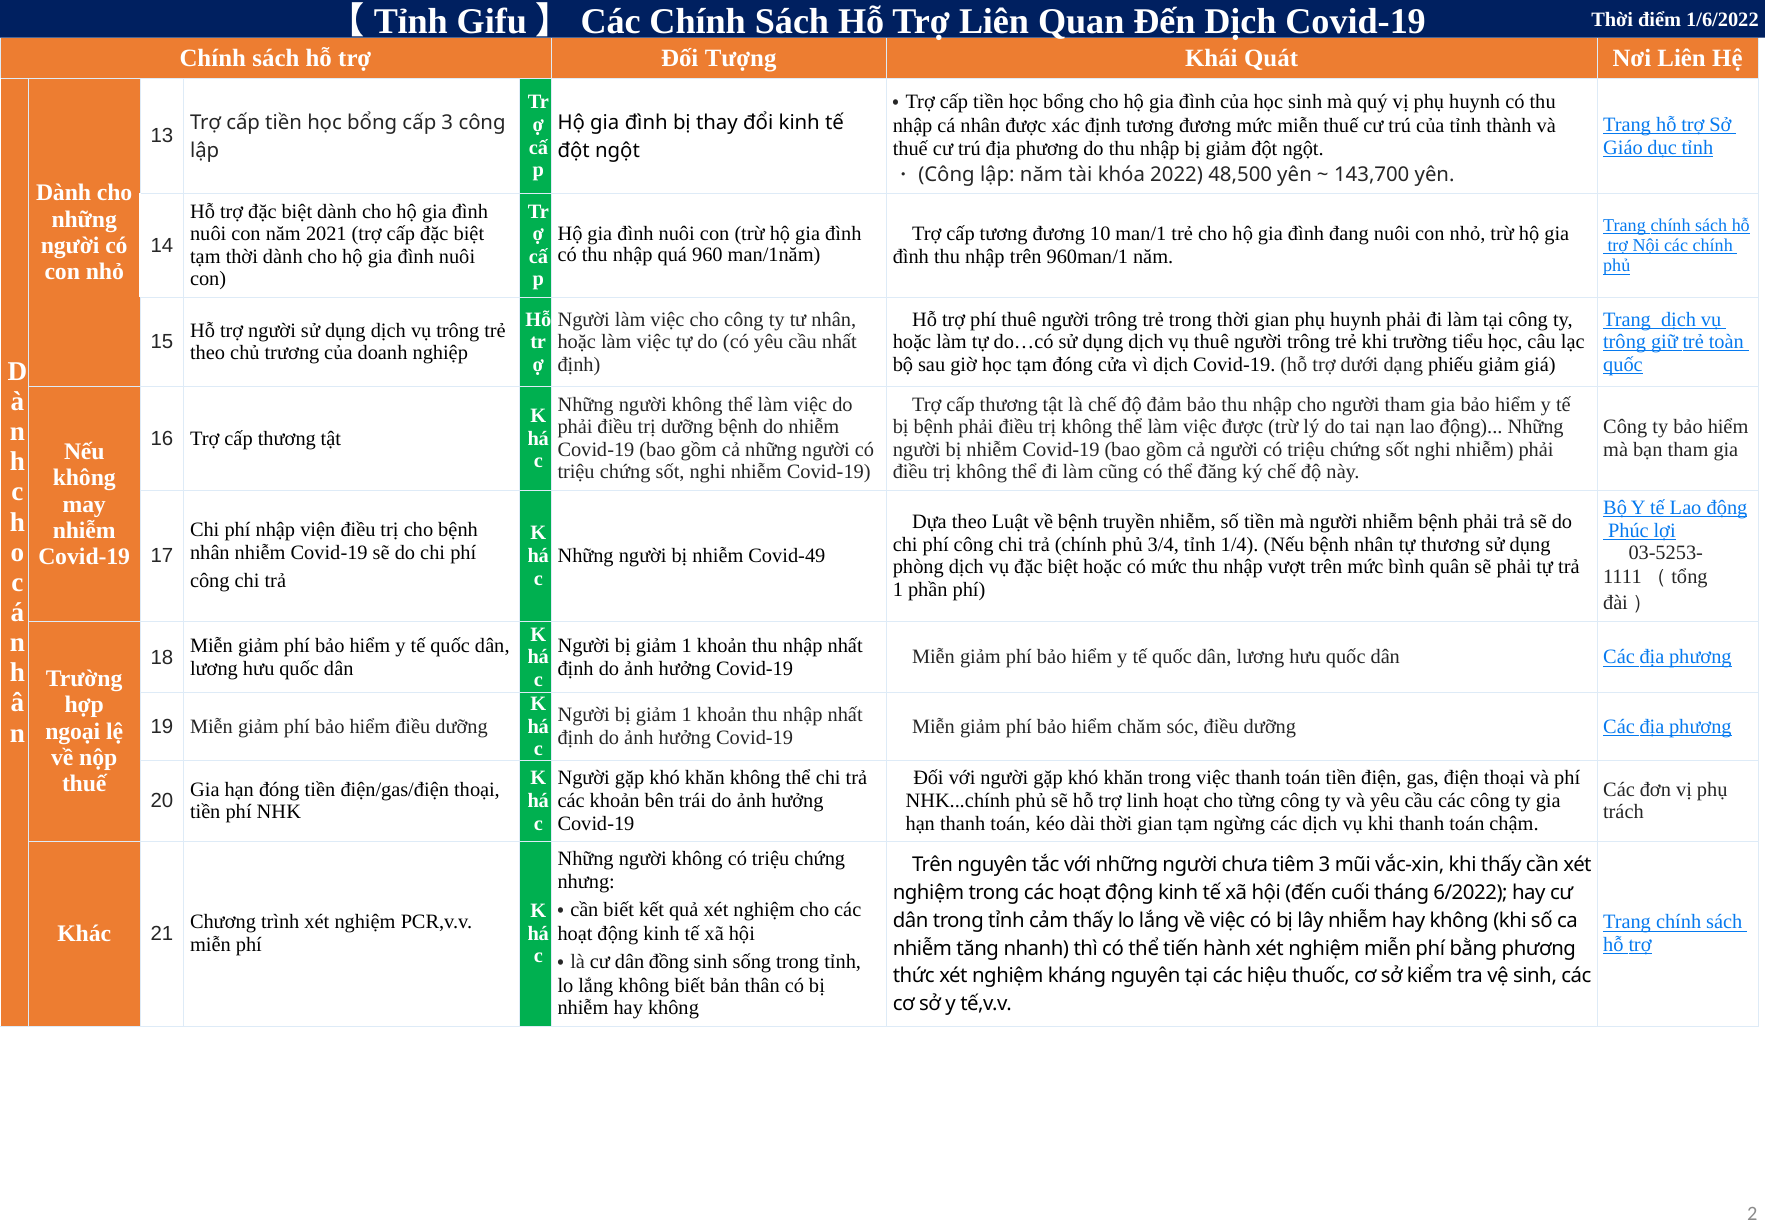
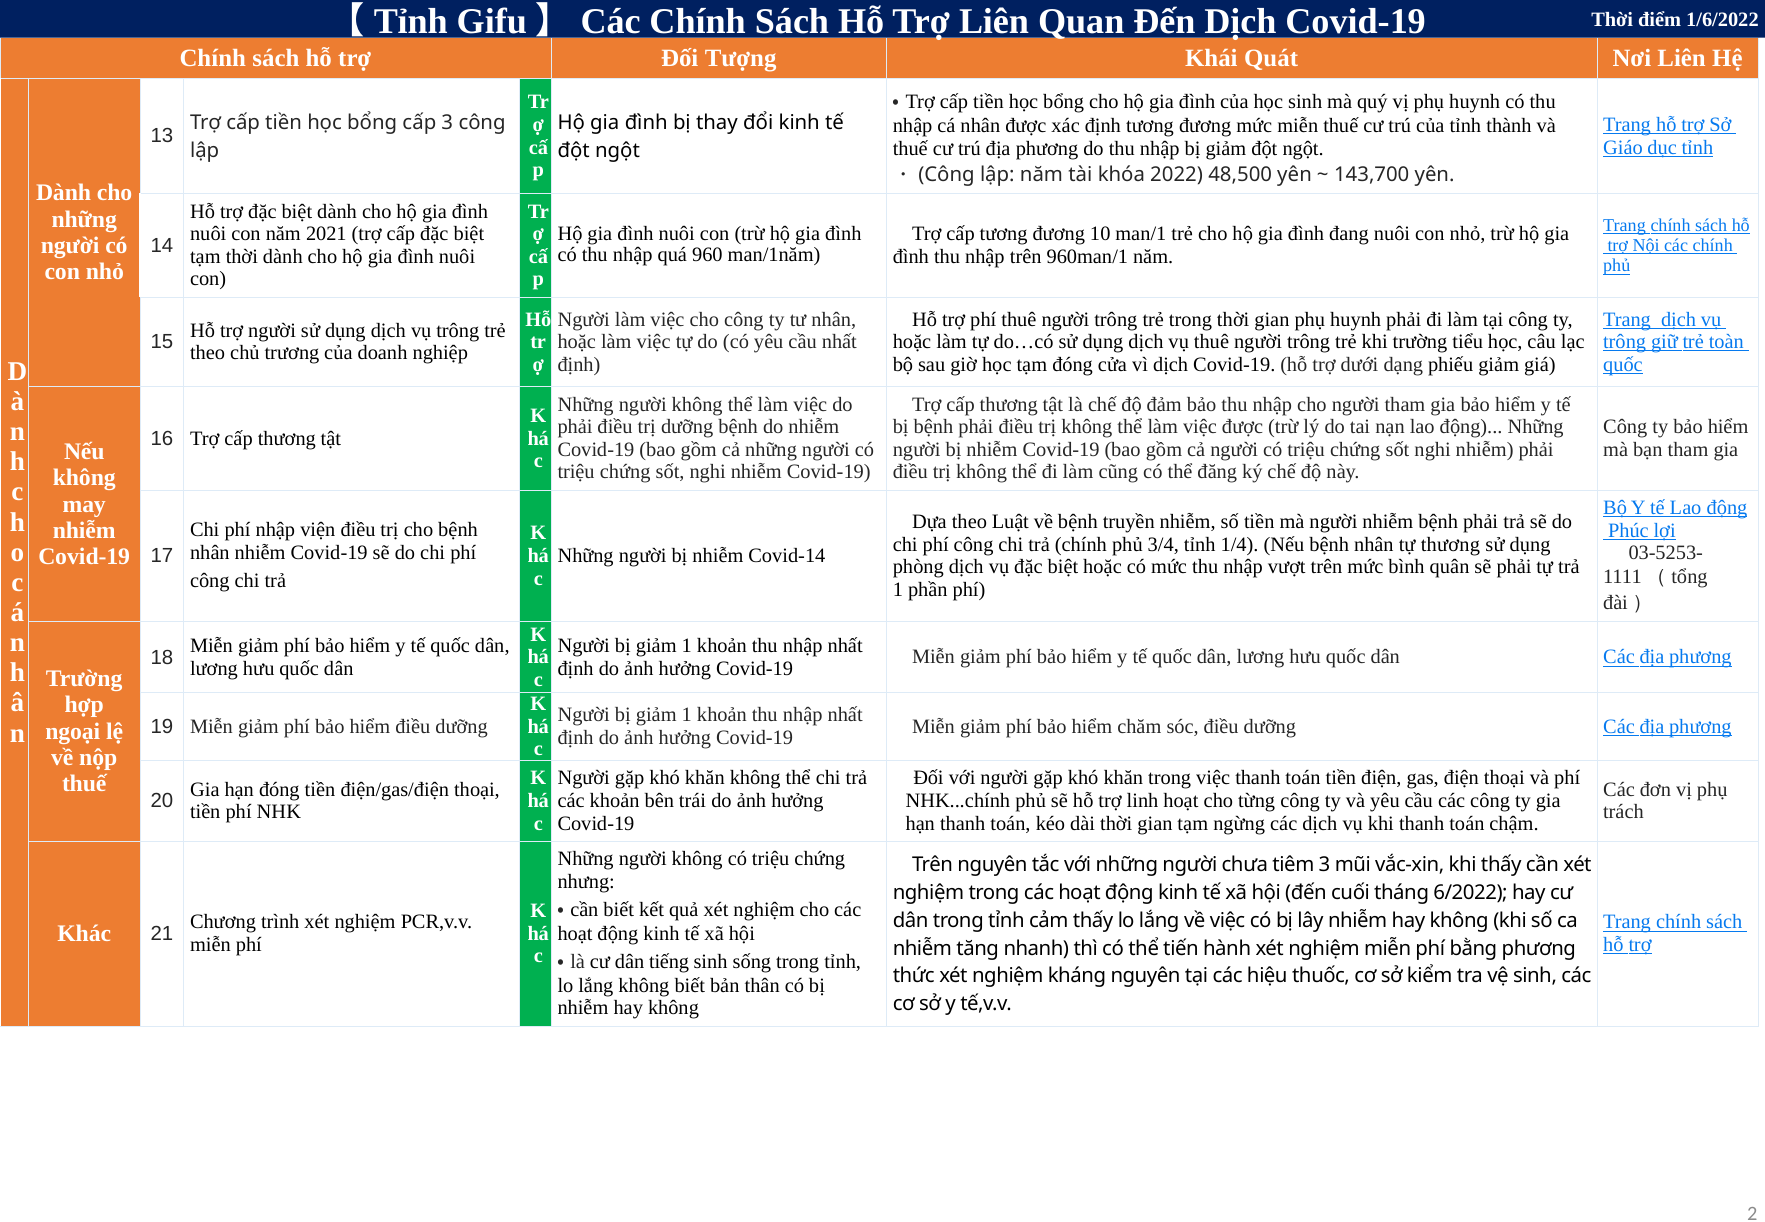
Covid-49: Covid-49 -> Covid-14 (787, 556)
đồng: đồng -> tiếng (669, 961)
